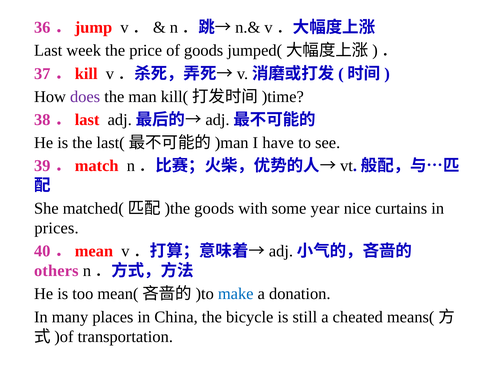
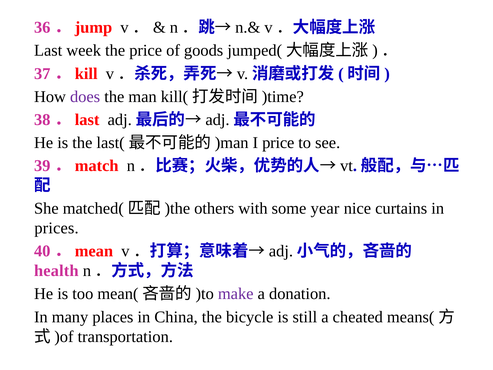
I have: have -> price (278, 143)
goods: goods -> others (214, 208)
others: others -> health (56, 271)
make colour: blue -> purple (236, 294)
